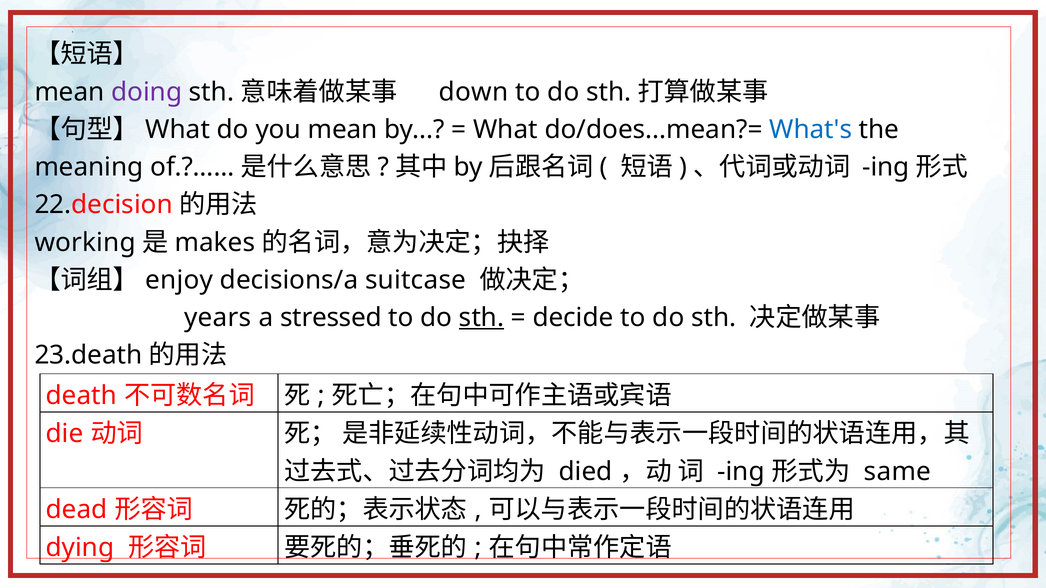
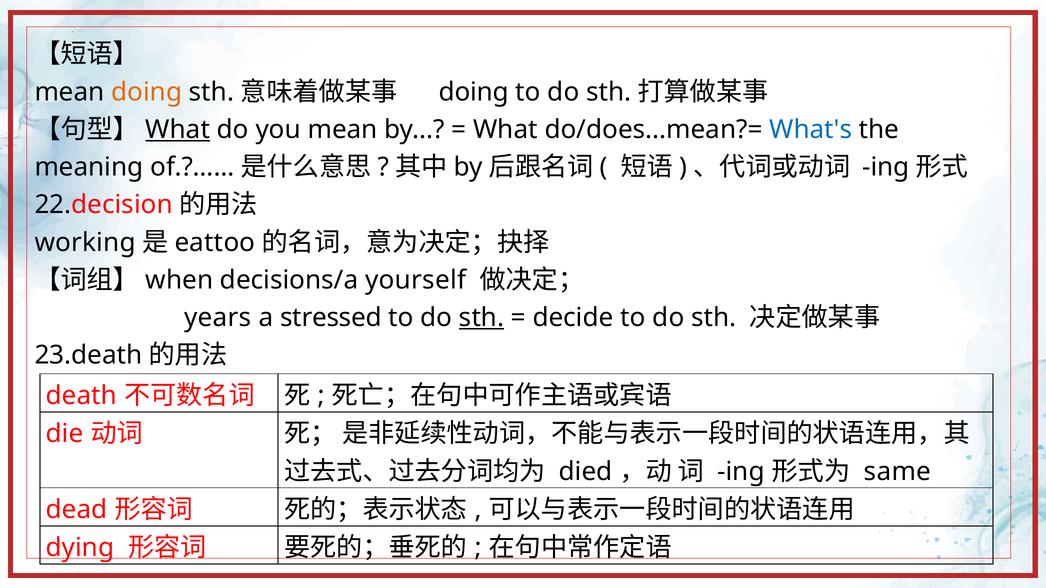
doing colour: purple -> orange (147, 92)
down: down -> doing (474, 92)
What underline: none -> present (178, 130)
makes: makes -> eattoo (215, 243)
enjoy: enjoy -> when (179, 280)
suitcase: suitcase -> yourself (416, 280)
